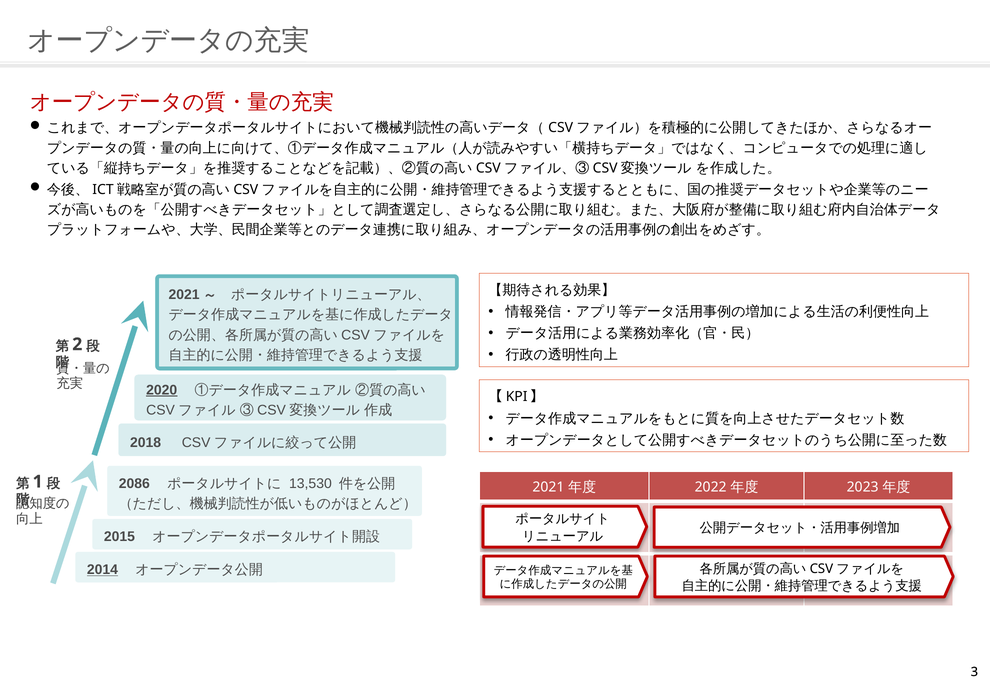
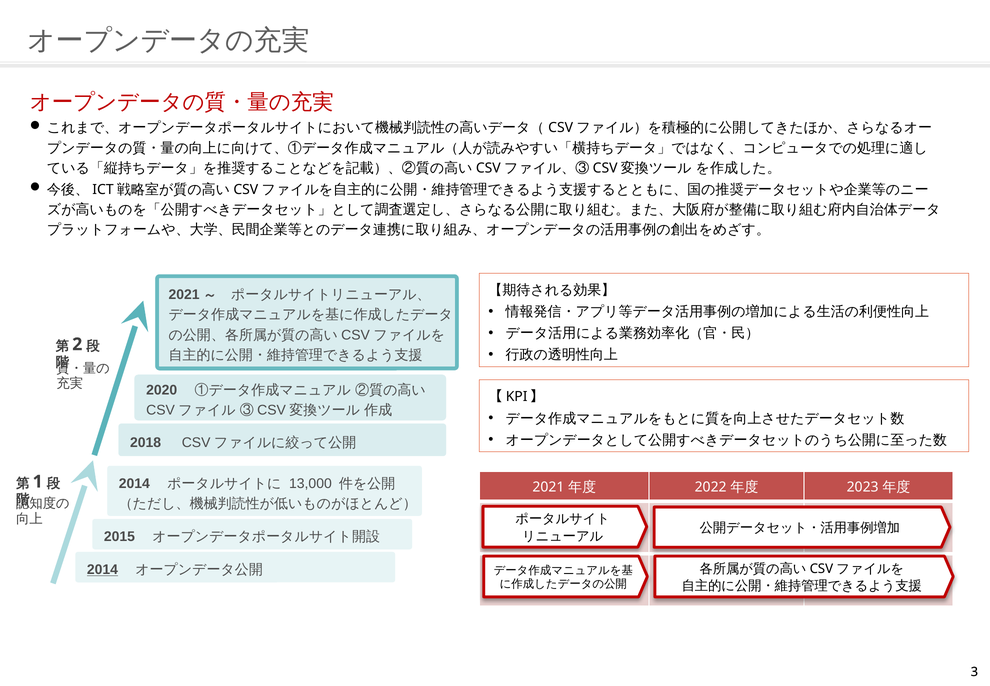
2020 underline: present -> none (162, 390)
2086: 2086 -> 2014 (134, 483)
13,530: 13,530 -> 13,000 (310, 483)
